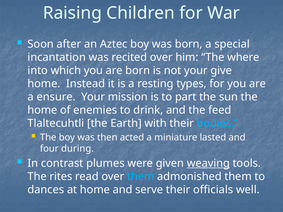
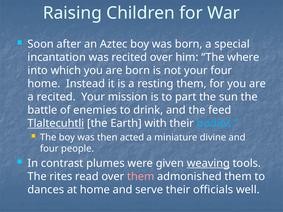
your give: give -> four (221, 71)
resting types: types -> them (191, 84)
a ensure: ensure -> recited (56, 97)
home: home -> battle (42, 110)
Tlaltecuhtli underline: none -> present (56, 123)
lasted: lasted -> divine (213, 137)
during: during -> people (78, 149)
them colour: light blue -> pink (141, 177)
